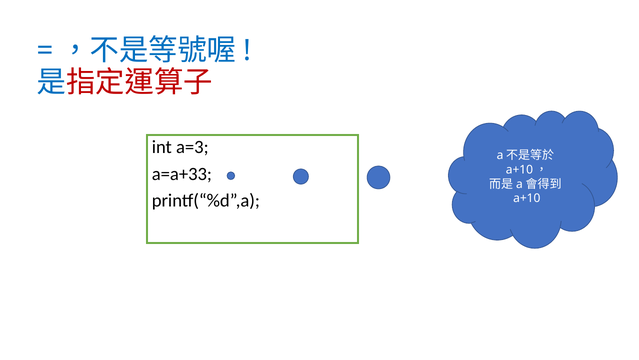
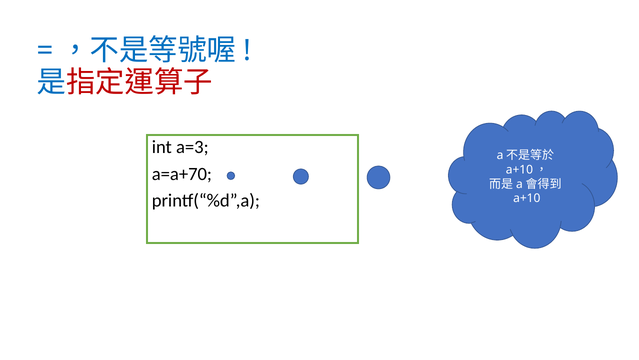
a=a+33: a=a+33 -> a=a+70 (182, 174)
